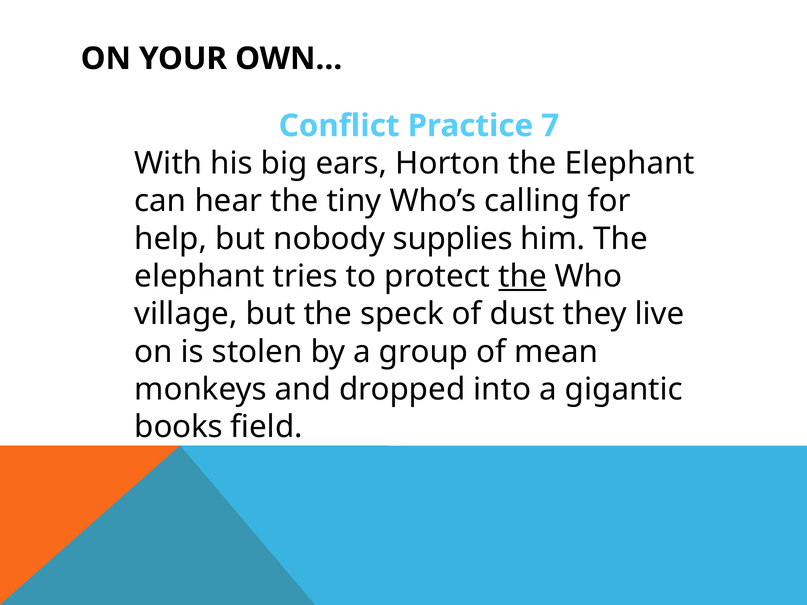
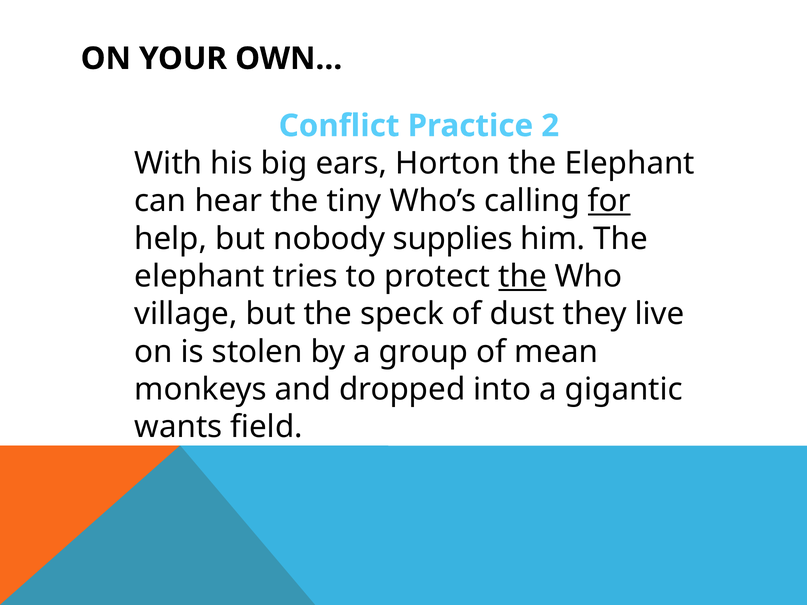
7: 7 -> 2 (550, 126)
for underline: none -> present (609, 201)
books: books -> wants (178, 427)
